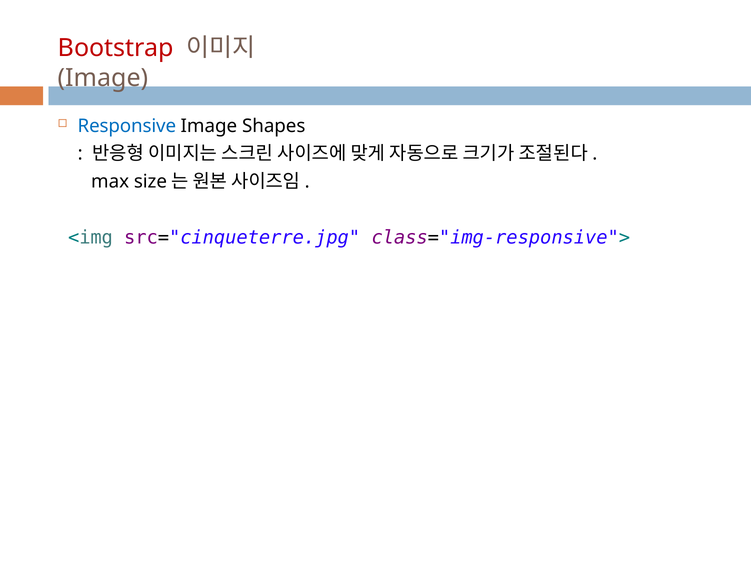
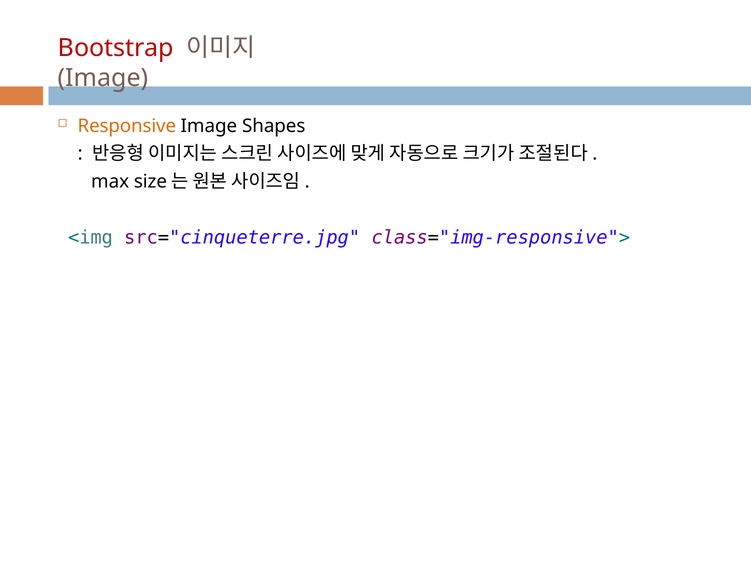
Responsive colour: blue -> orange (127, 126)
